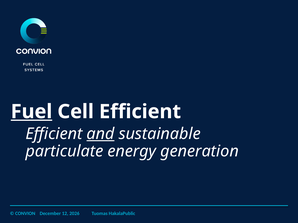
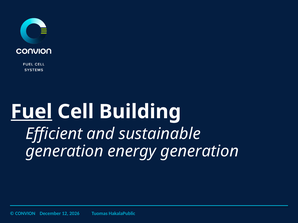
Cell Efficient: Efficient -> Building (140, 112)
and underline: present -> none (101, 134)
particulate: particulate -> generation (64, 152)
